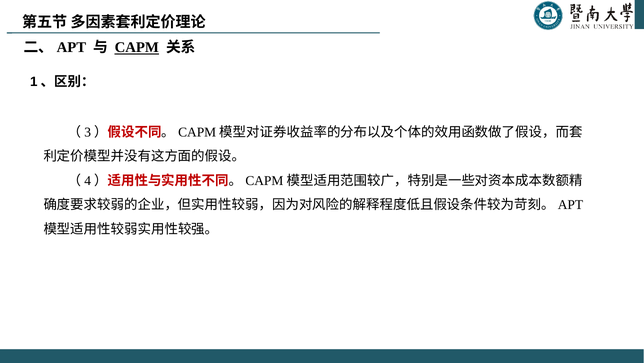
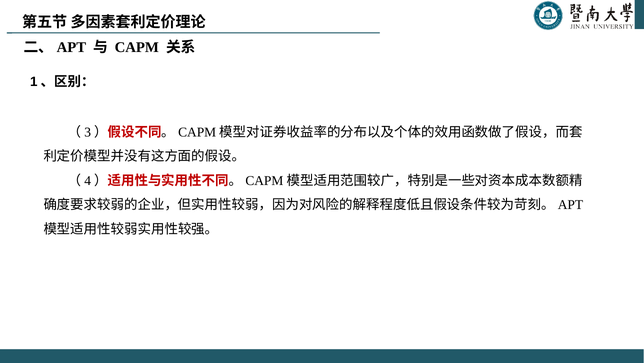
CAPM underline: present -> none (137, 48)
